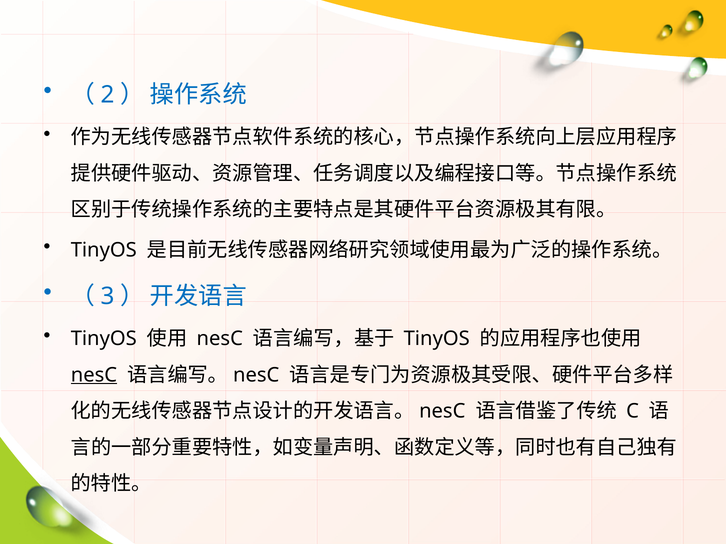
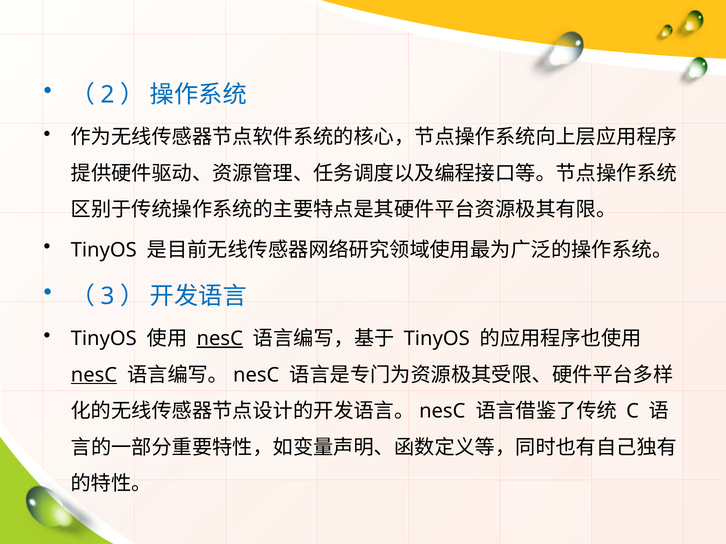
nesC underline: none -> present (220, 339)
